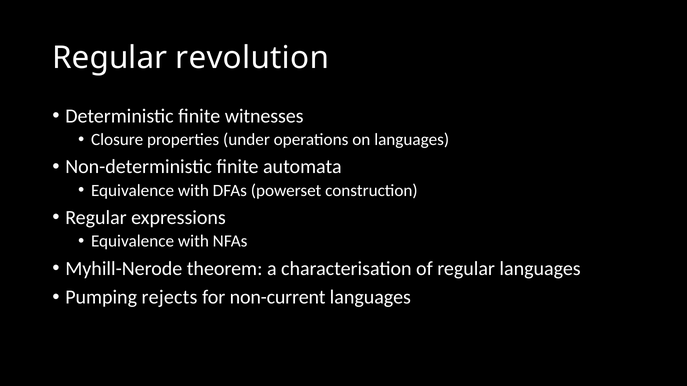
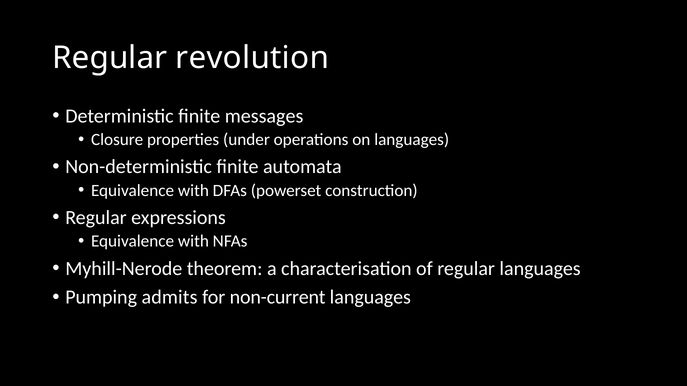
witnesses: witnesses -> messages (264, 116)
rejects: rejects -> admits (170, 298)
